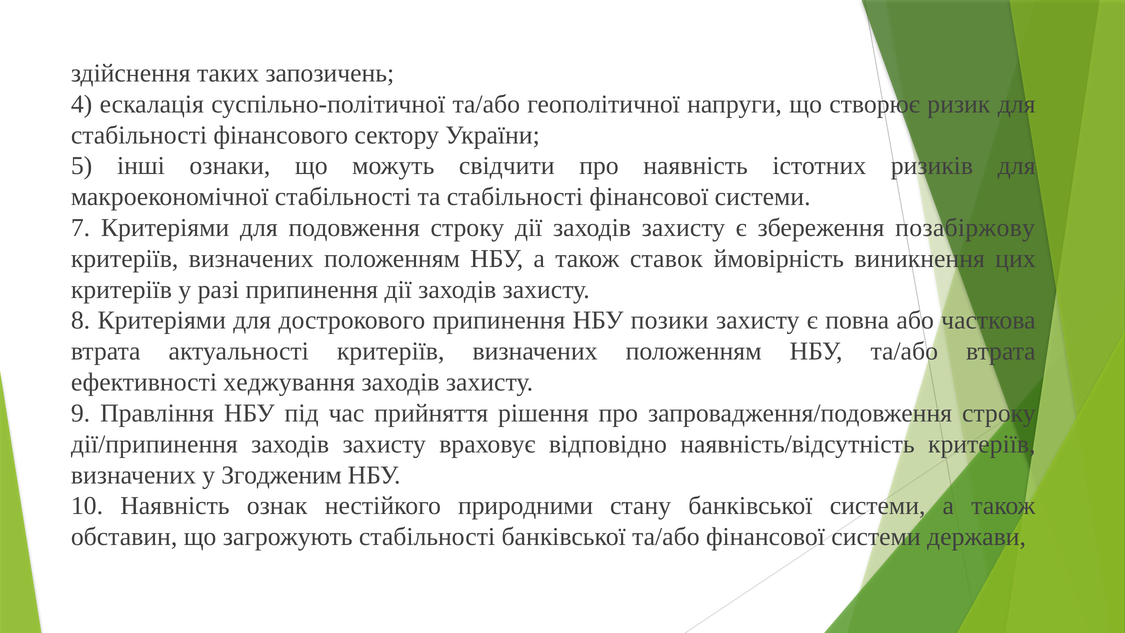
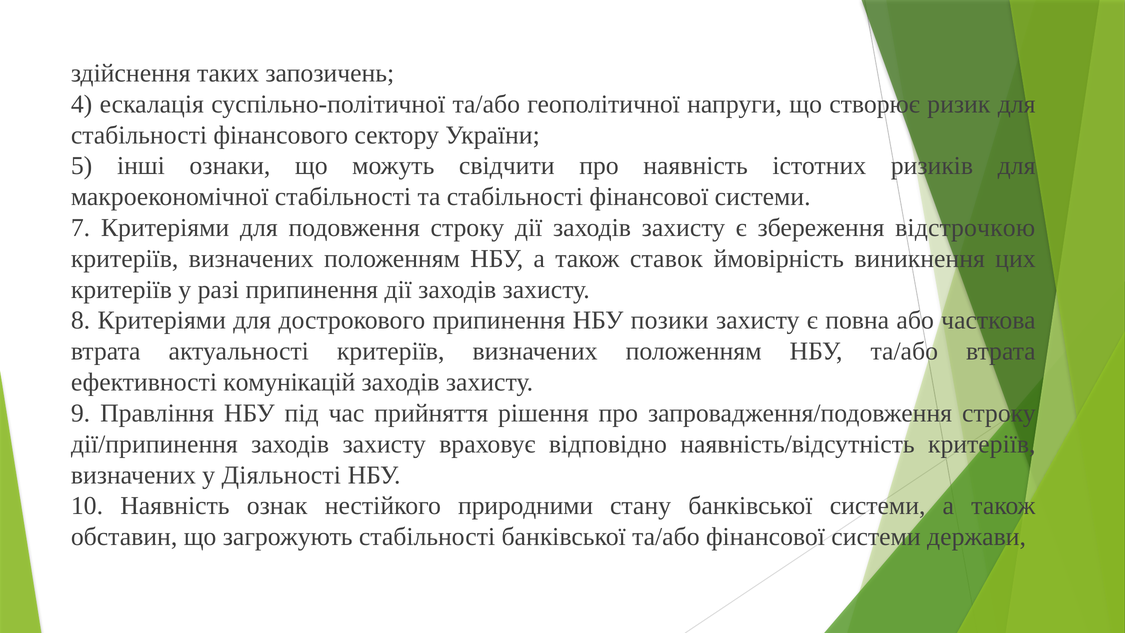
позабіржову: позабіржову -> відстрочкою (965, 228)
хеджування: хеджування -> комунікацій (289, 382)
Згодженим: Згодженим -> Діяльності (281, 475)
